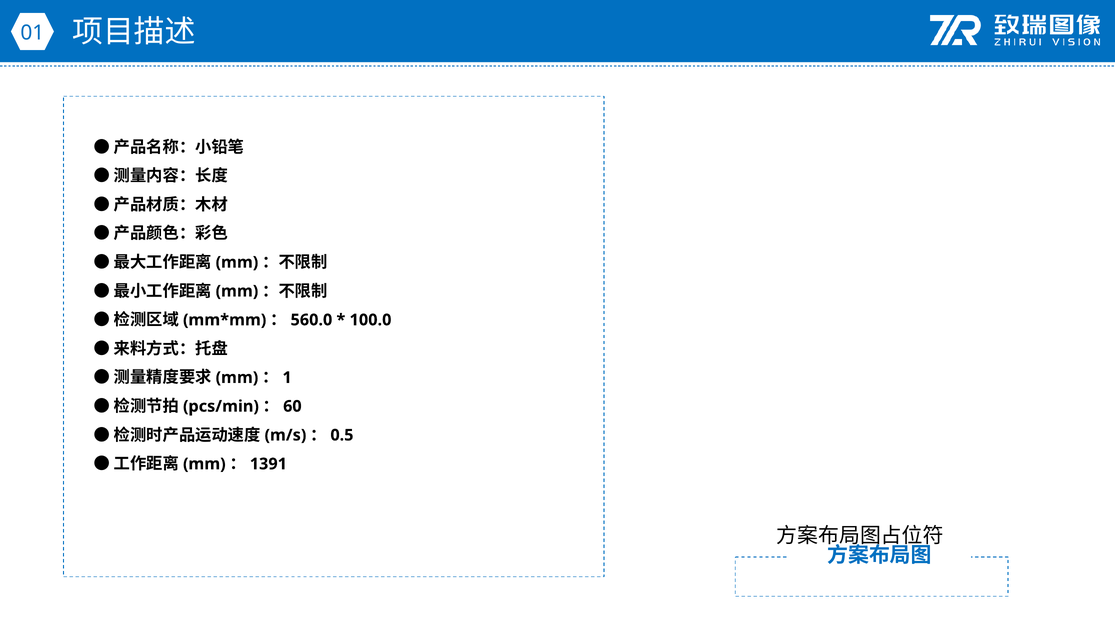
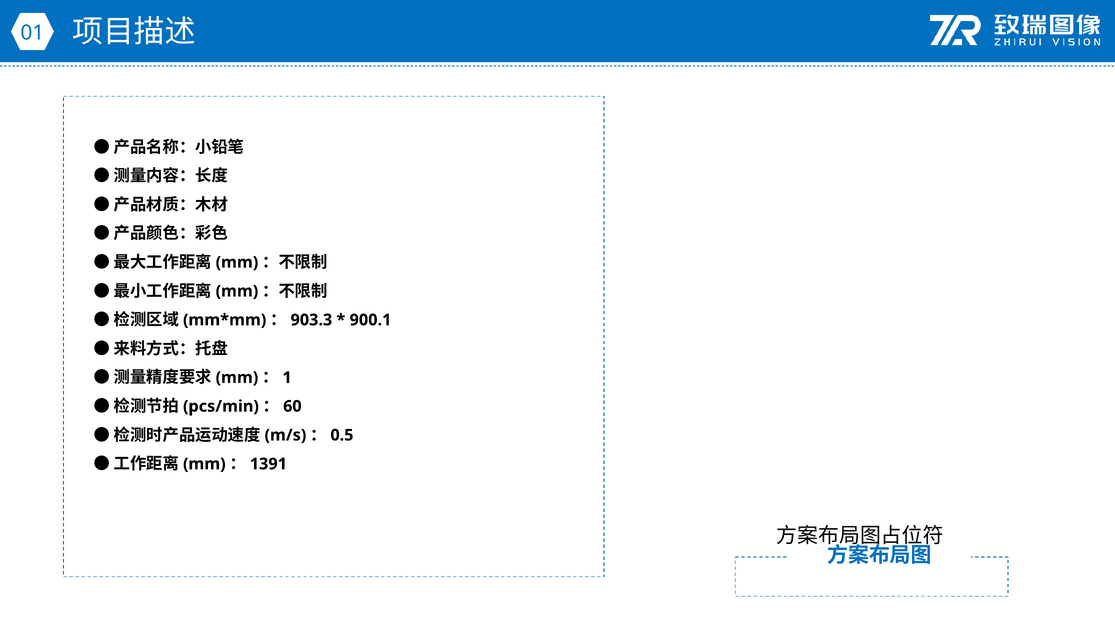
560.0: 560.0 -> 903.3 (311, 320)
100.0: 100.0 -> 900.1 (371, 320)
